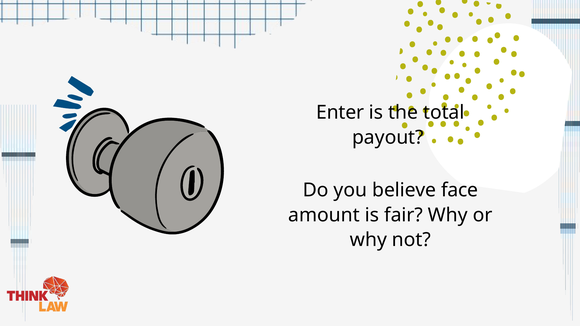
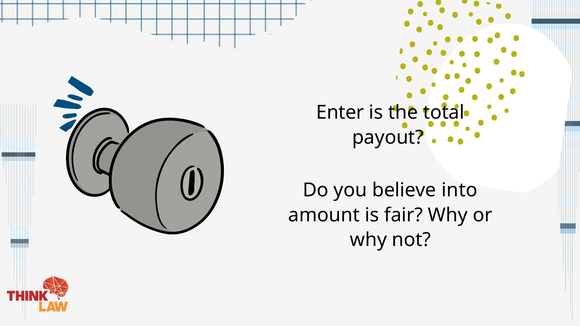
face: face -> into (459, 190)
